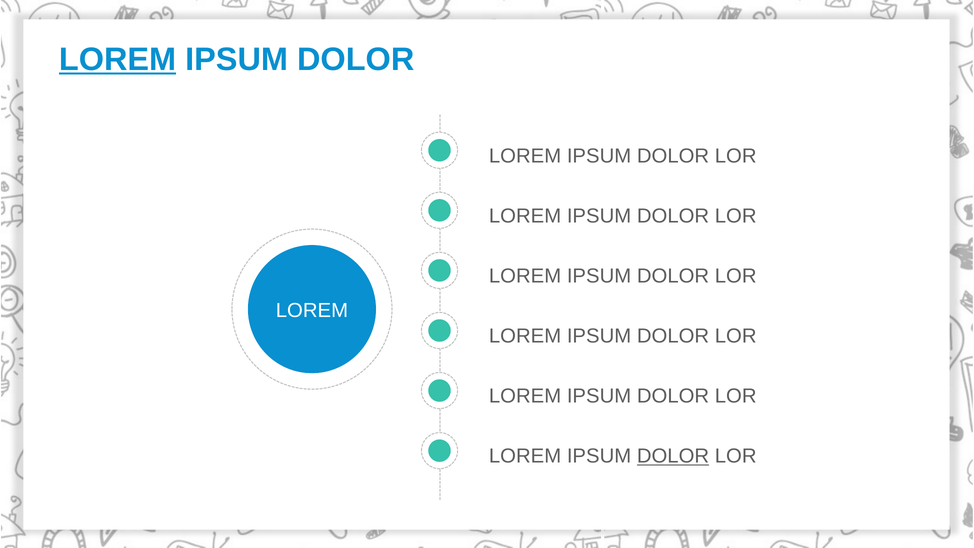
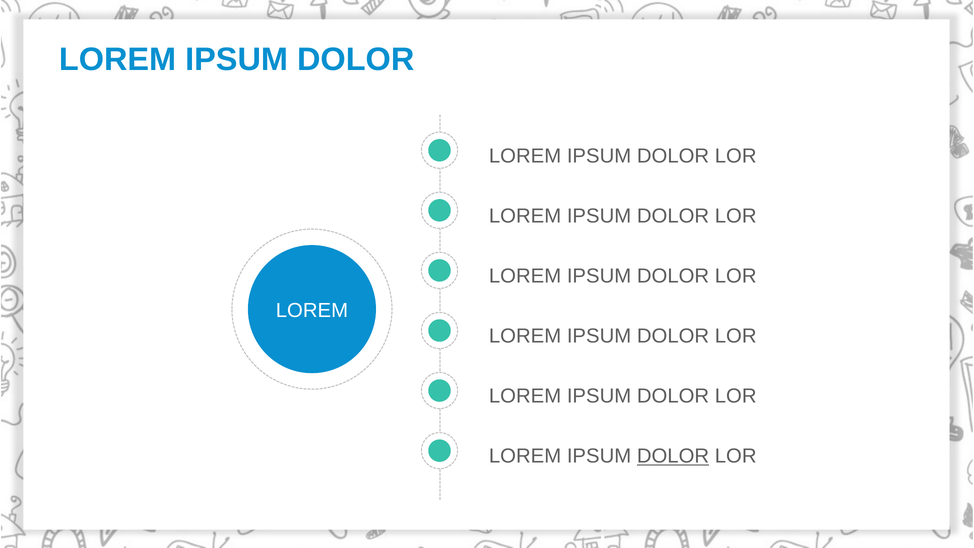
LOREM underline: present -> none (118, 60)
